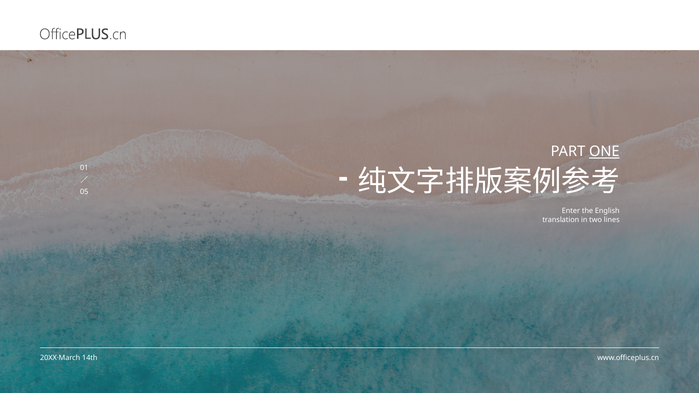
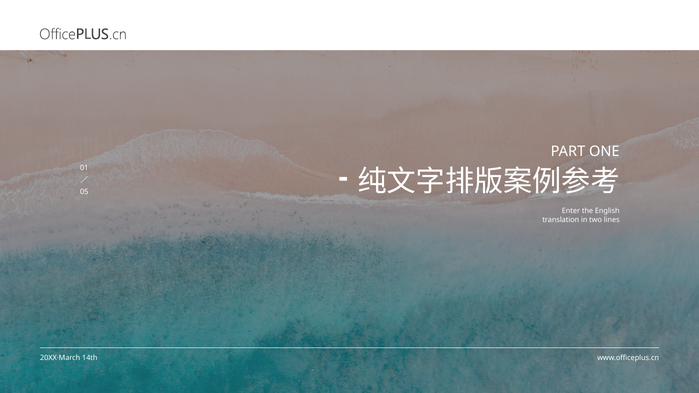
ONE underline: present -> none (604, 152)
